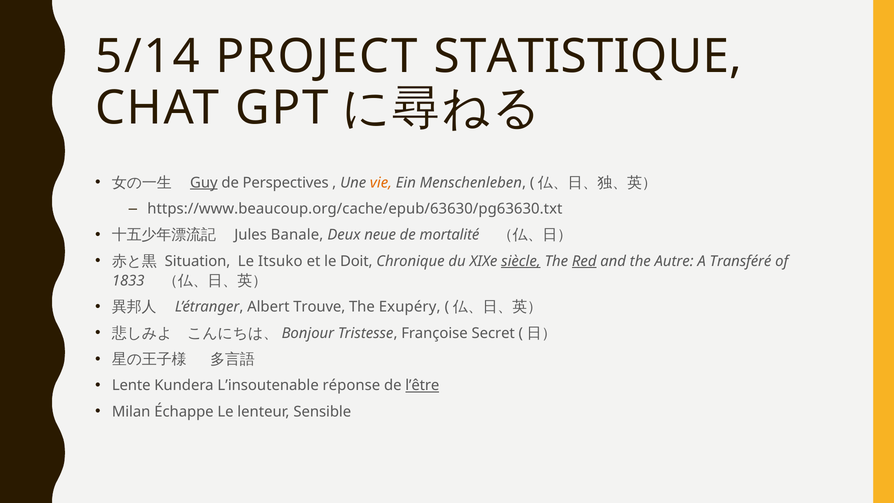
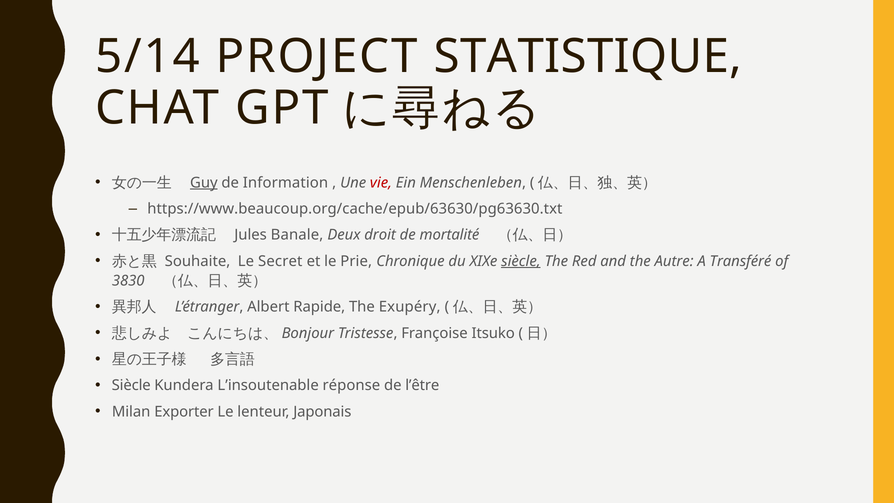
Perspectives: Perspectives -> Information (285, 183)
vie colour: orange -> red (381, 183)
neue: neue -> droit (380, 235)
Situation: Situation -> Souhaite (198, 261)
Itsuko: Itsuko -> Secret (280, 261)
Doit: Doit -> Prie (356, 261)
Red underline: present -> none (584, 261)
1833: 1833 -> 3830 (128, 281)
Trouve: Trouve -> Rapide (319, 307)
Secret: Secret -> Itsuko (493, 333)
Lente: Lente -> Siècle (131, 385)
l’être underline: present -> none (422, 385)
Échappe: Échappe -> Exporter (184, 412)
Sensible: Sensible -> Japonais (322, 412)
